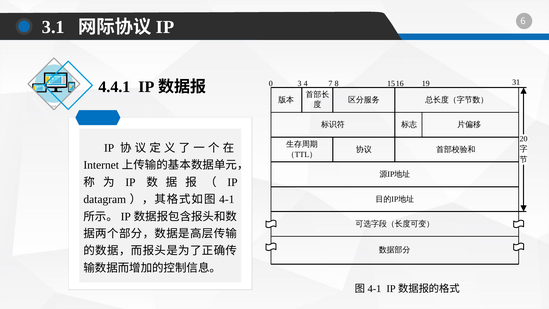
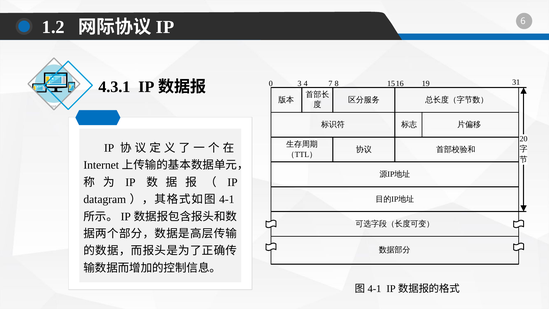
3.1: 3.1 -> 1.2 (53, 27)
4.4.1: 4.4.1 -> 4.3.1 (114, 87)
